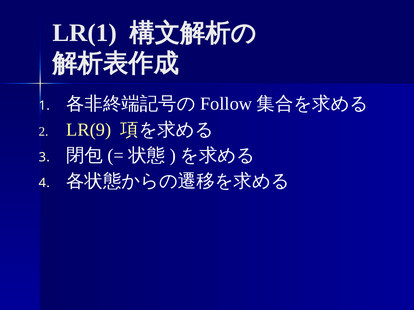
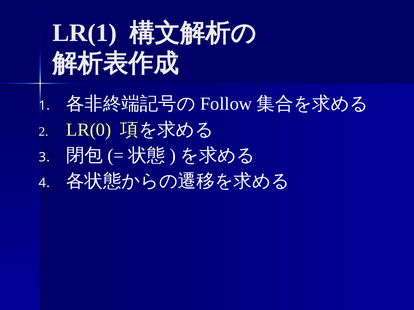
LR(9: LR(9 -> LR(0 (89, 130)
